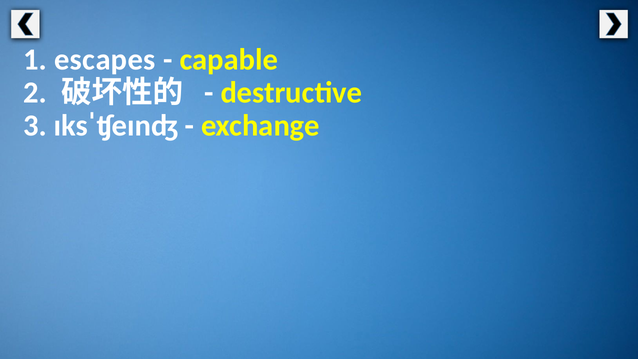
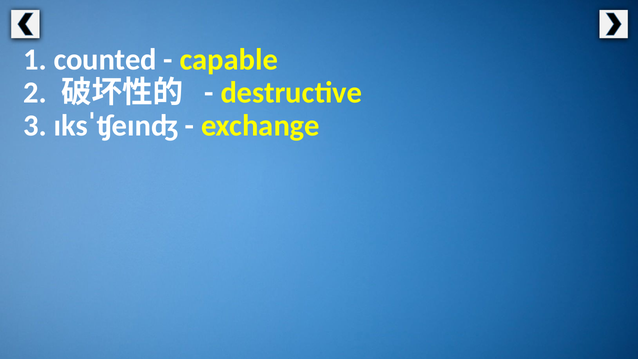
escapes: escapes -> counted (105, 60)
